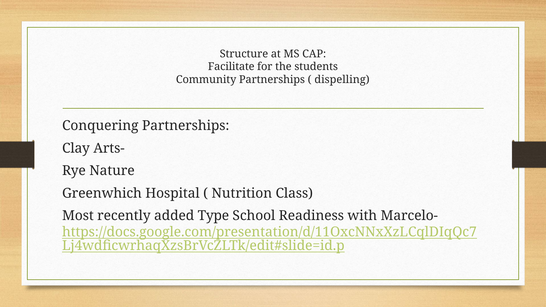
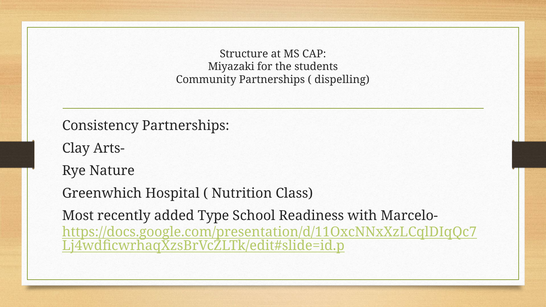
Facilitate: Facilitate -> Miyazaki (231, 67)
Conquering: Conquering -> Consistency (100, 126)
